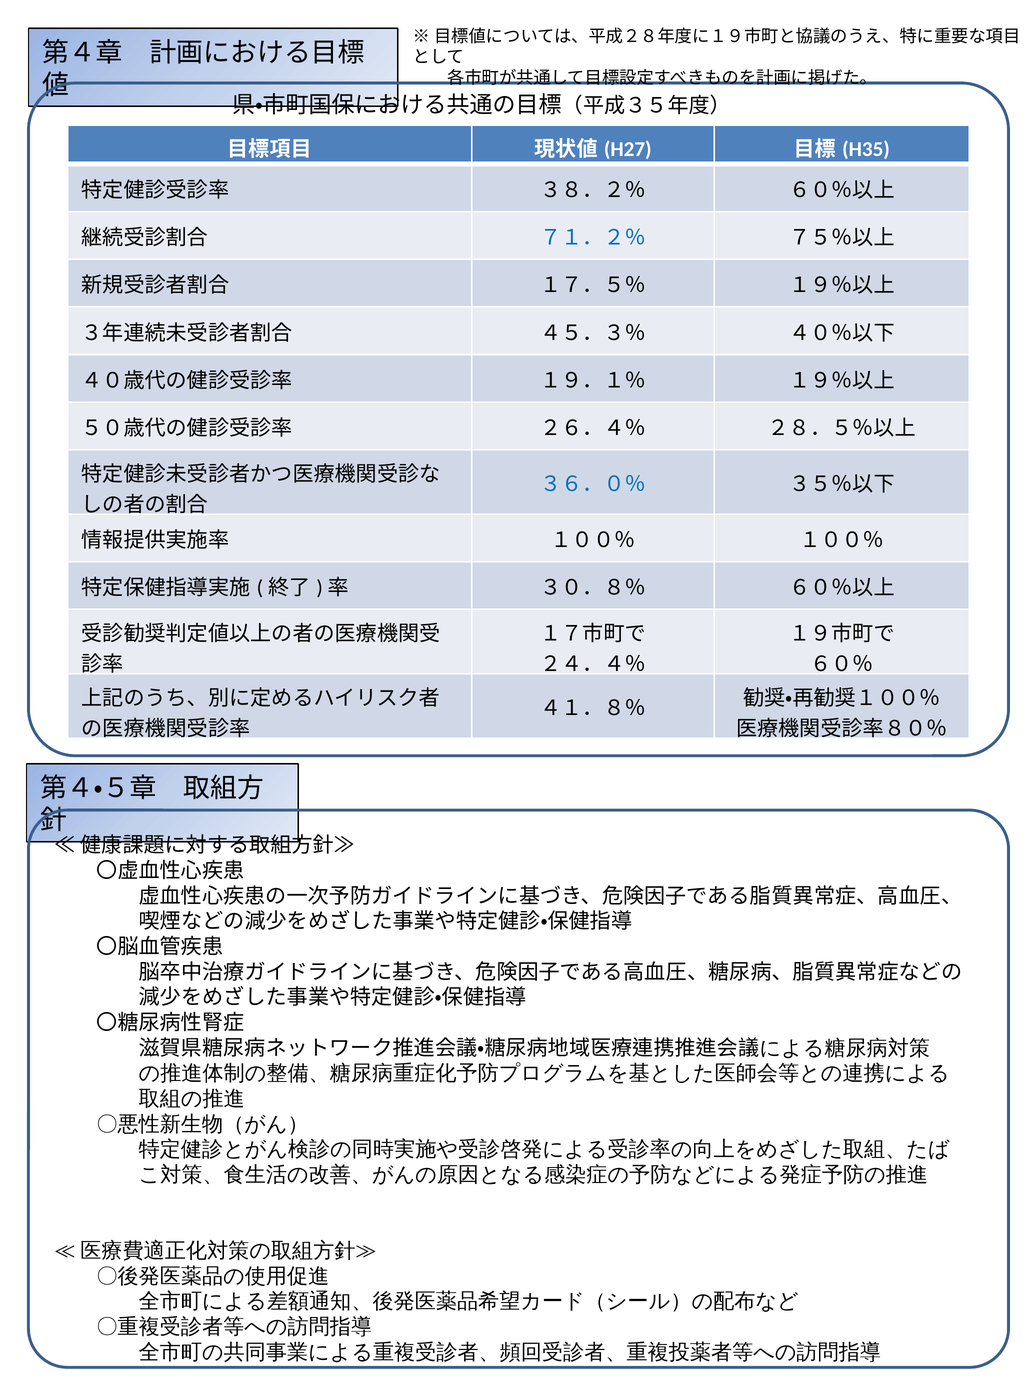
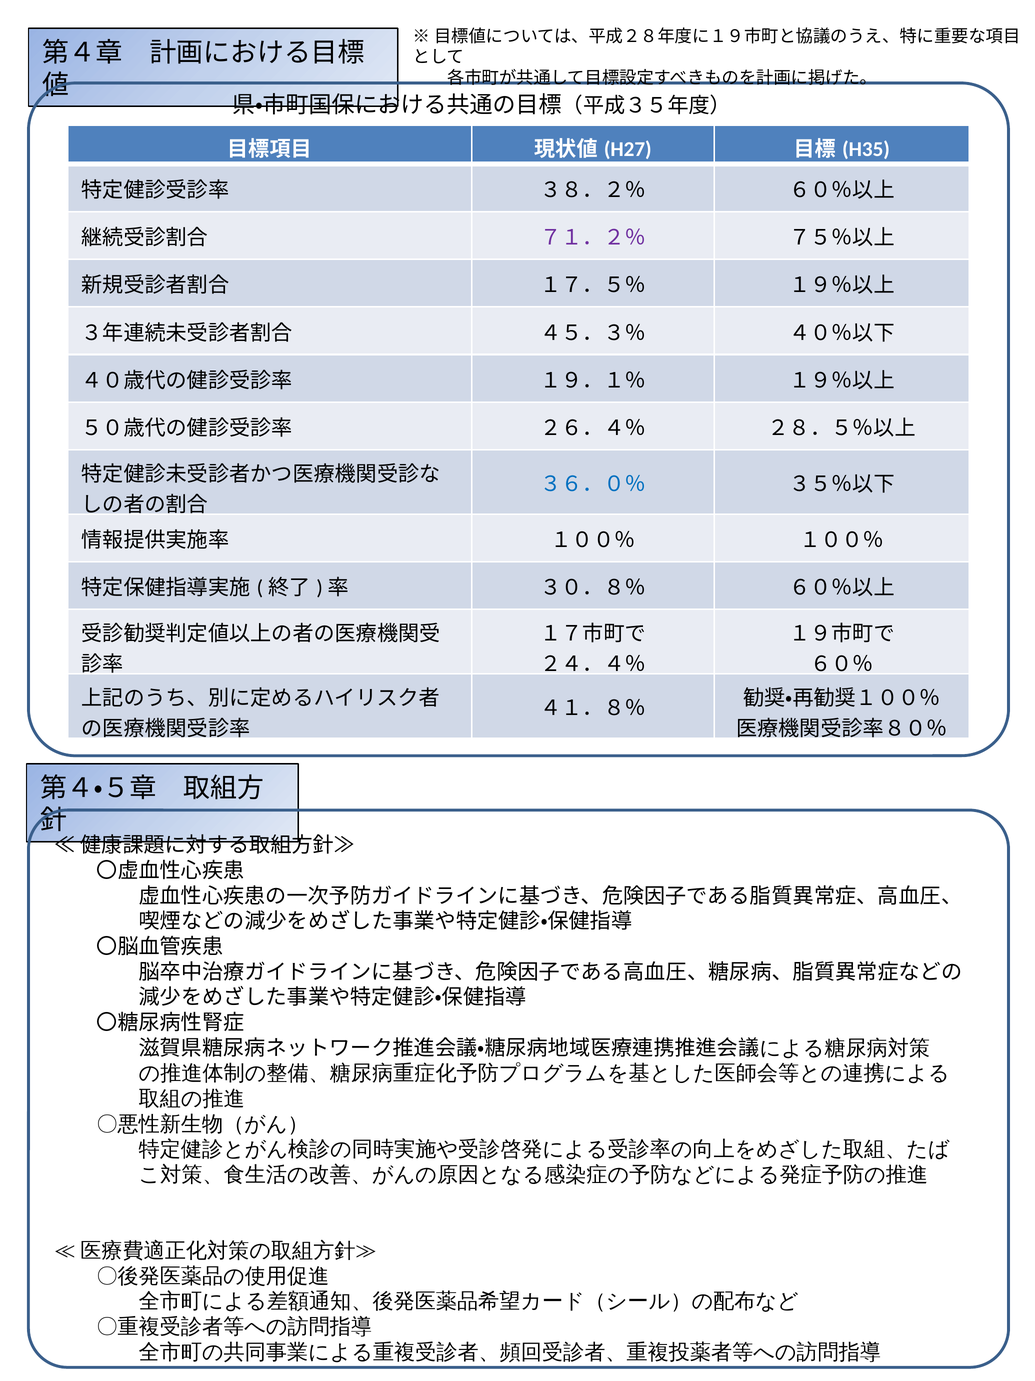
７１．２％ colour: blue -> purple (593, 238)
